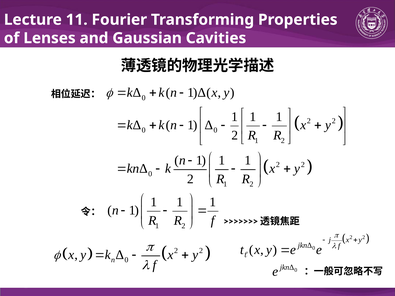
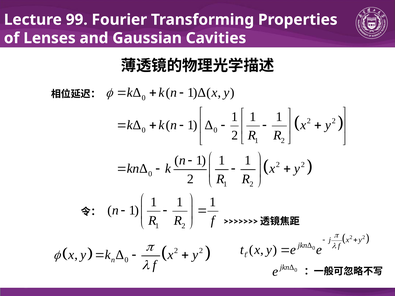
11: 11 -> 99 (77, 20)
